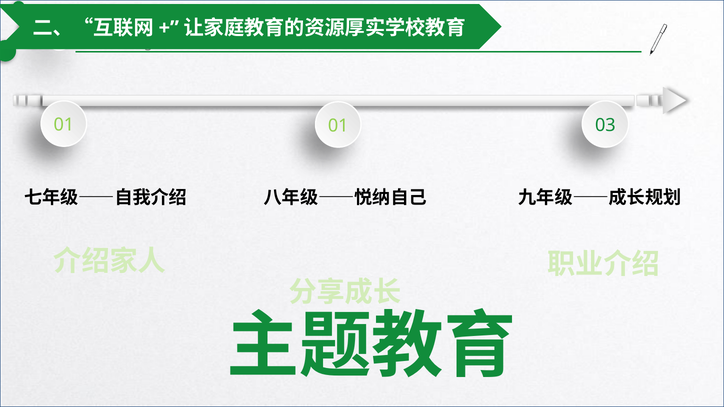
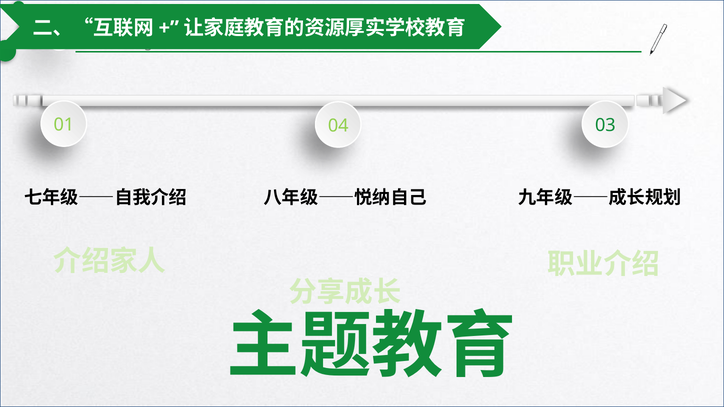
01 01: 01 -> 04 (338, 126)
